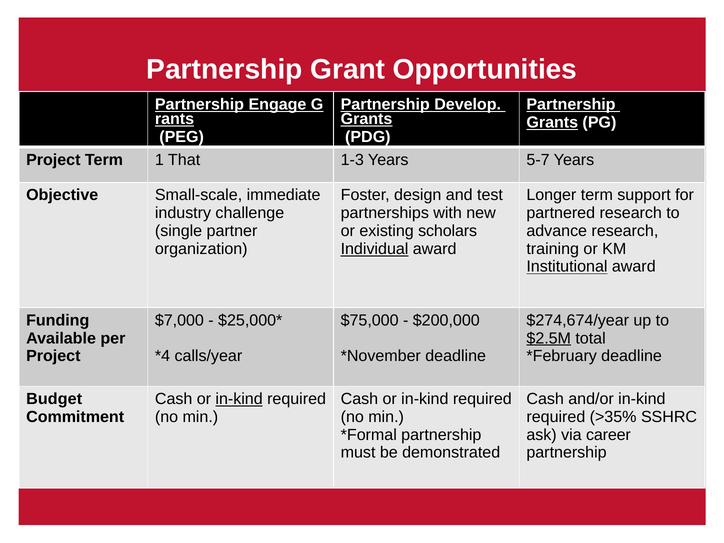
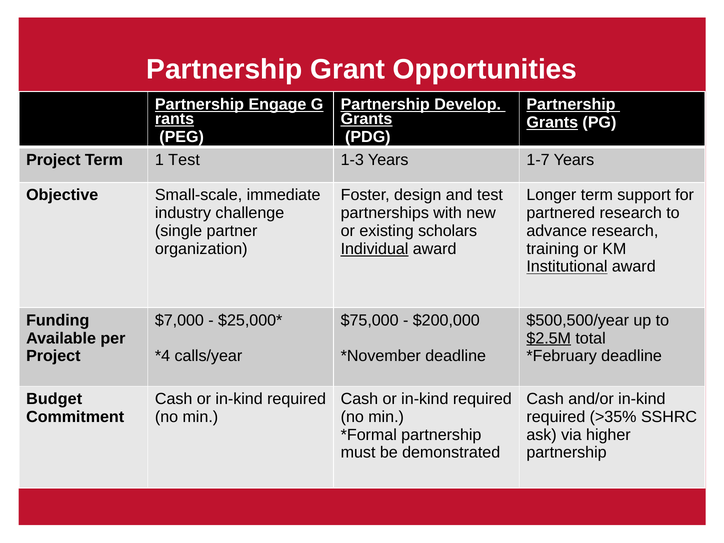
1 That: That -> Test (184, 160)
5-7: 5-7 -> 1-7 (538, 160)
$274,674/year: $274,674/year -> $500,500/year (578, 320)
in-kind underline: present -> none (239, 399)
career: career -> higher (608, 435)
